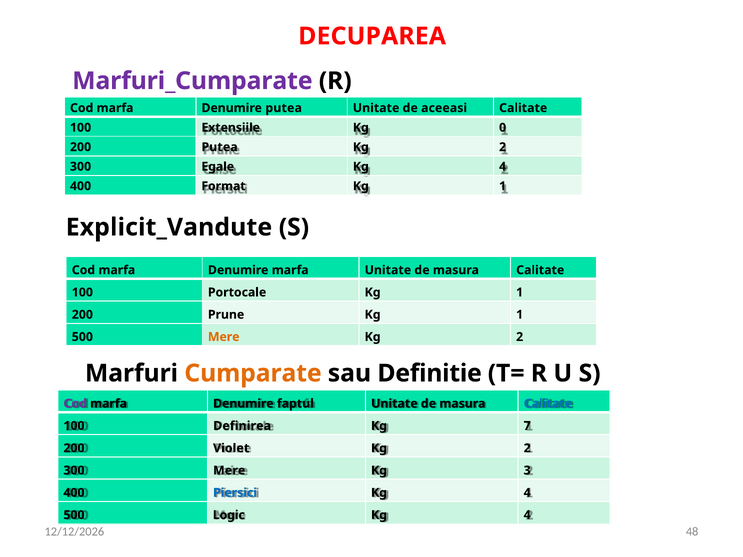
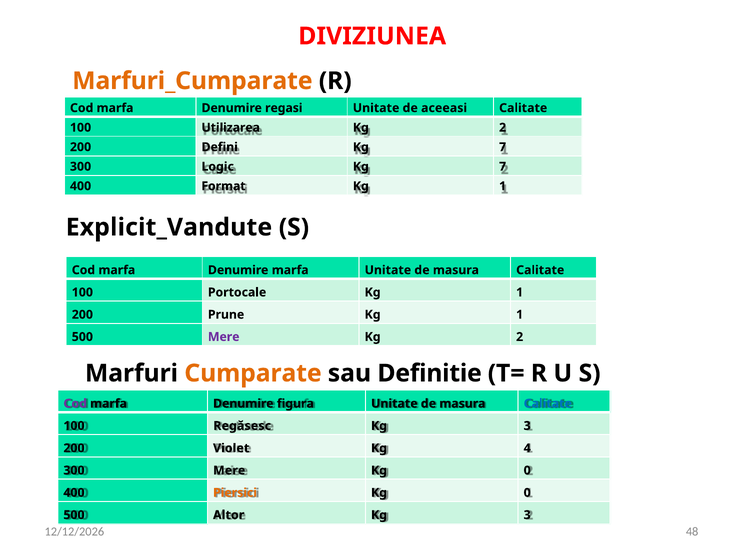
DECUPAREA: DECUPAREA -> DIVIZIUNEA (372, 36)
Marfuri_Cumparate colour: purple -> orange (192, 81)
Denumire putea: putea -> regasi (284, 108)
Extensiile: Extensiile -> Utilizarea (231, 128)
0: 0 -> 2 (503, 128)
Putea: Putea -> Defini (220, 147)
2: 2 -> 7 (503, 147)
Egale: Egale -> Logic (218, 167)
4: 4 -> 7 (503, 167)
Mere colour: orange -> purple (224, 337)
faptul: faptul -> figura (295, 404)
Definirea: Definirea -> Regăsesc (242, 426)
7: 7 -> 3 (527, 426)
2: 2 -> 4 (527, 448)
3: 3 -> 0 (527, 471)
Piersici colour: blue -> orange (235, 493)
4: 4 -> 0 (527, 493)
Logic: Logic -> Altor (229, 515)
4: 4 -> 3 (527, 515)
